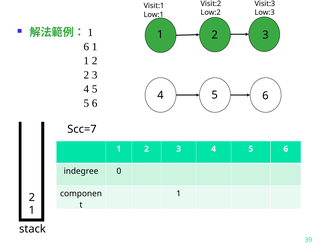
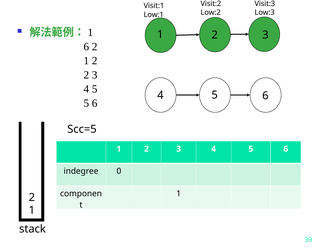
1: 1 -> 2 (95, 47)
Scc=7: Scc=7 -> Scc=5 (82, 129)
